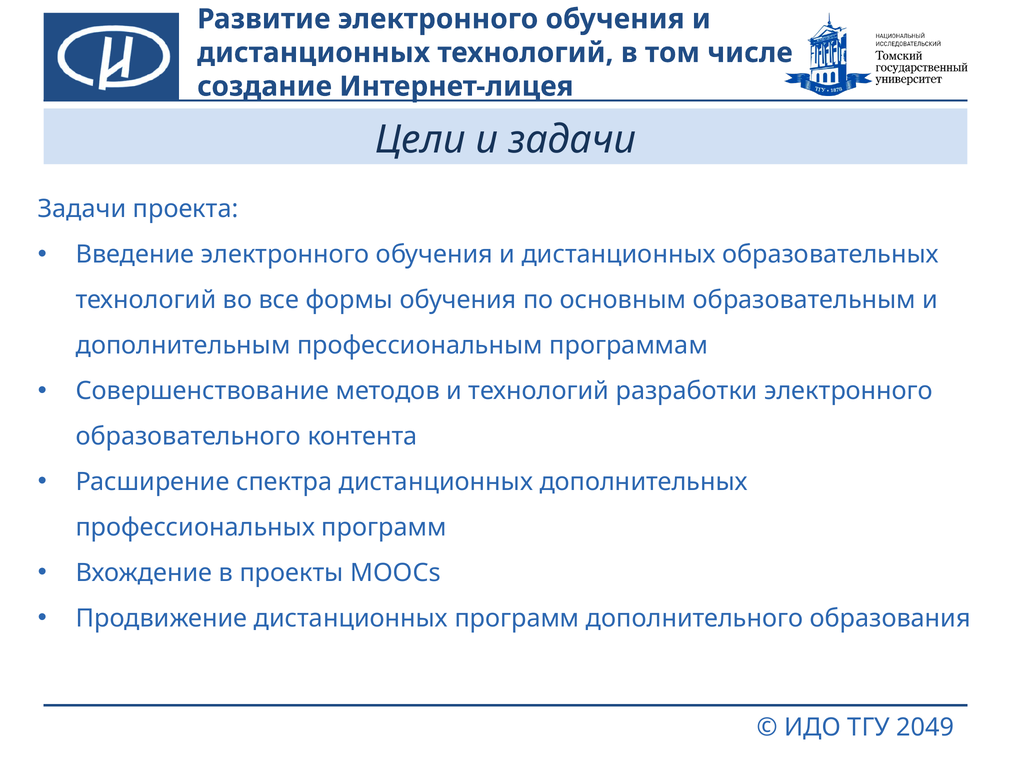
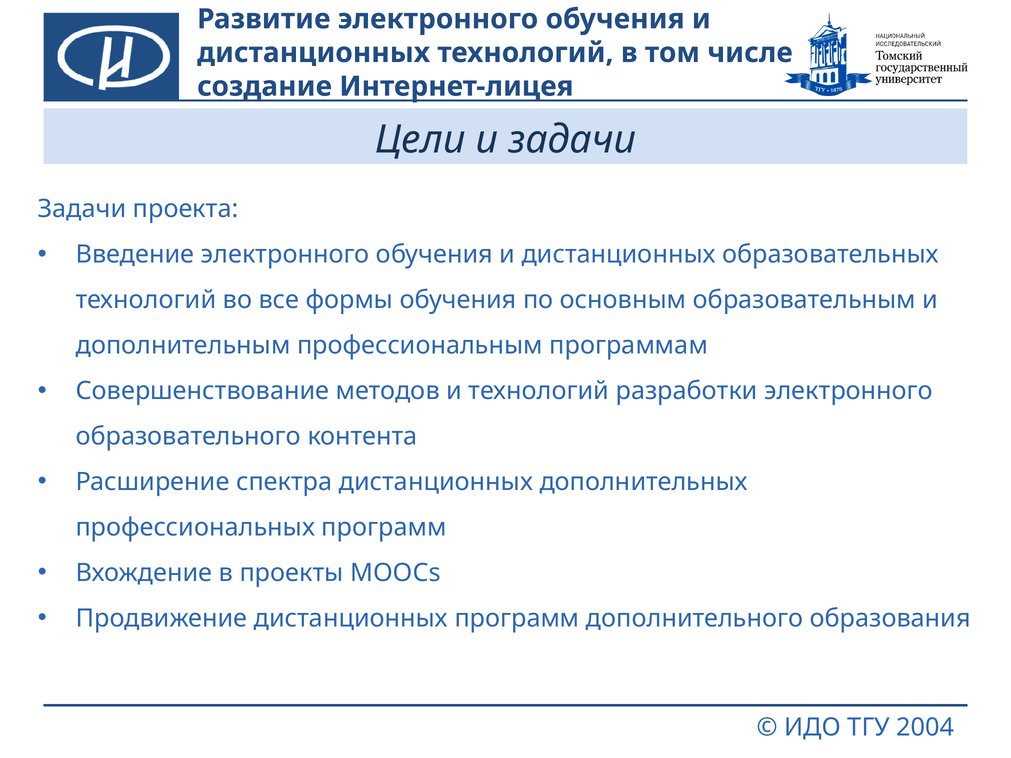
2049: 2049 -> 2004 (925, 727)
